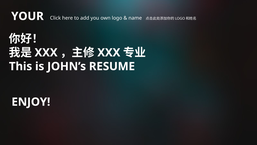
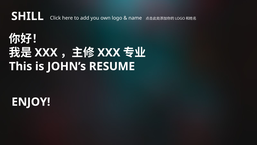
YOUR: YOUR -> SHILL (27, 16)
